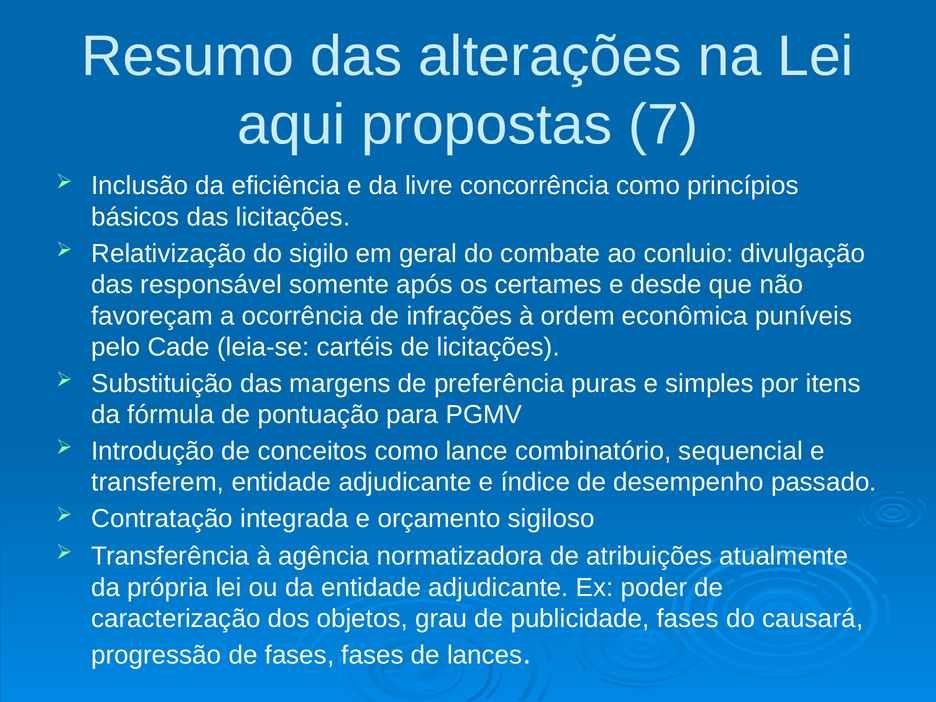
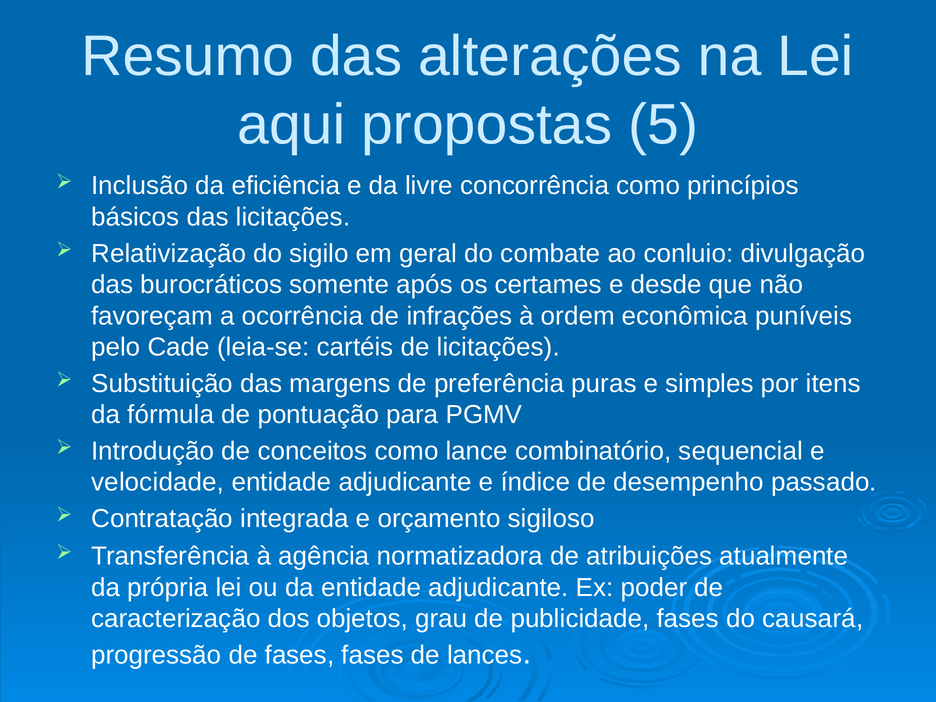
7: 7 -> 5 (663, 125)
responsável: responsável -> burocráticos (211, 285)
transferem: transferem -> velocidade (158, 482)
